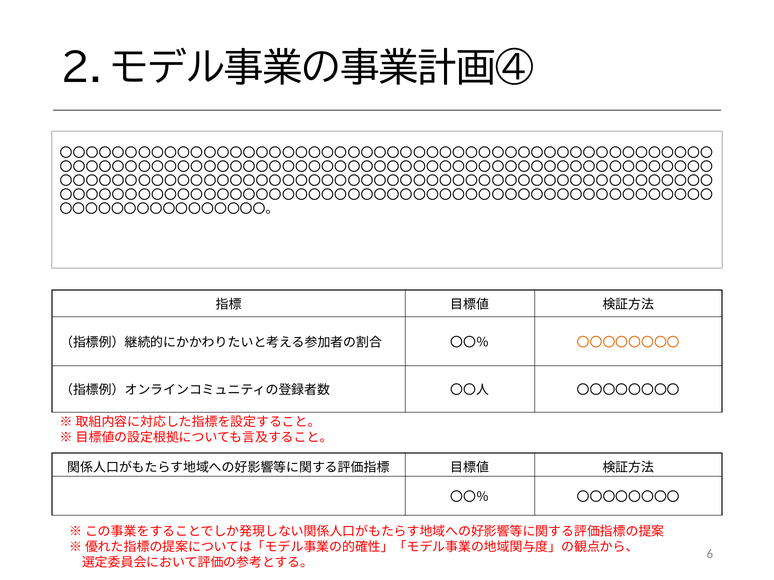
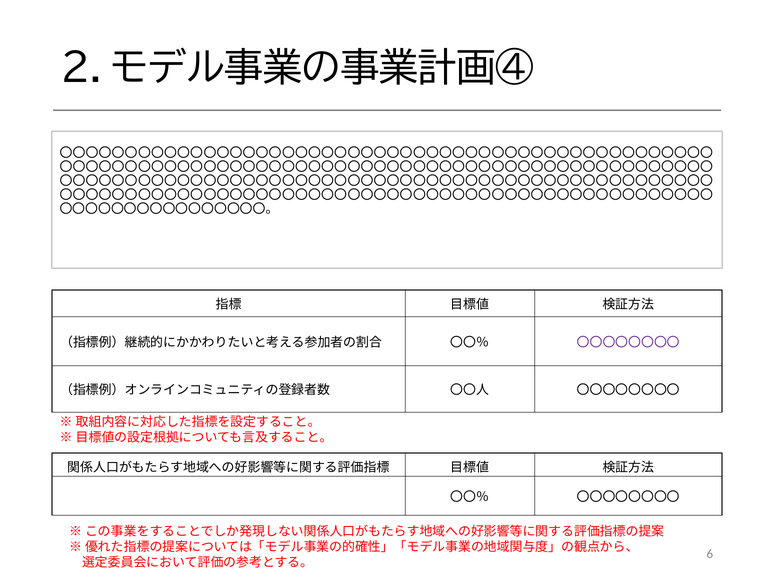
〇〇〇〇〇〇〇〇 colour: orange -> purple (628, 343)
